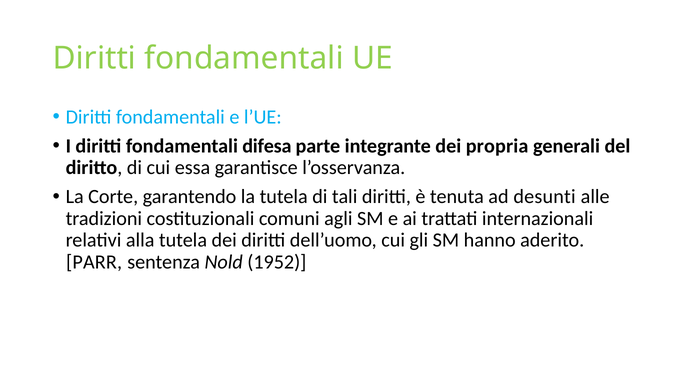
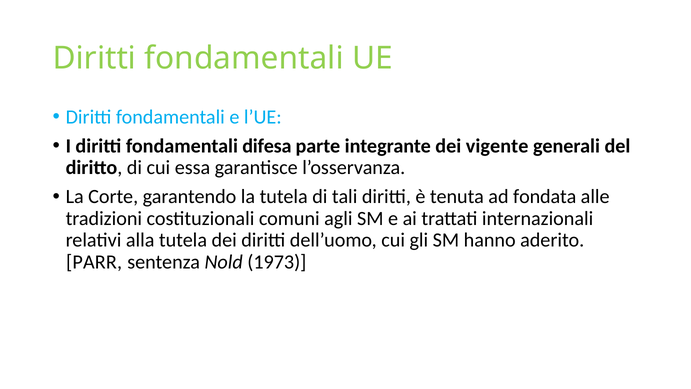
propria: propria -> vigente (497, 146)
desunti: desunti -> fondata (545, 197)
1952: 1952 -> 1973 (277, 262)
